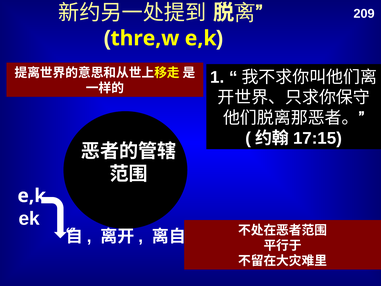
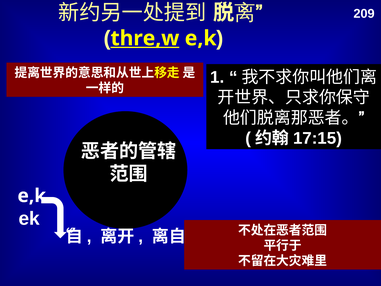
thre,w underline: none -> present (145, 38)
